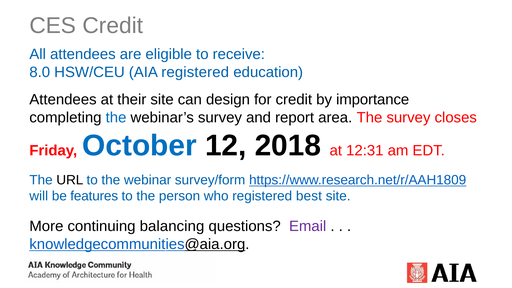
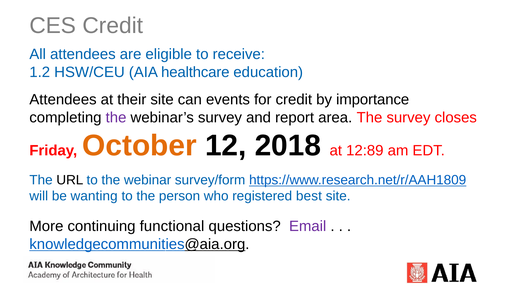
8.0: 8.0 -> 1.2 (40, 72)
AIA registered: registered -> healthcare (195, 72)
design: design -> events (228, 100)
the colour: blue -> purple (116, 118)
October colour: blue -> orange (140, 146)
12:31: 12:31 -> 12:89 (365, 150)
features: features -> wanting (94, 196)
balancing: balancing -> functional (172, 226)
